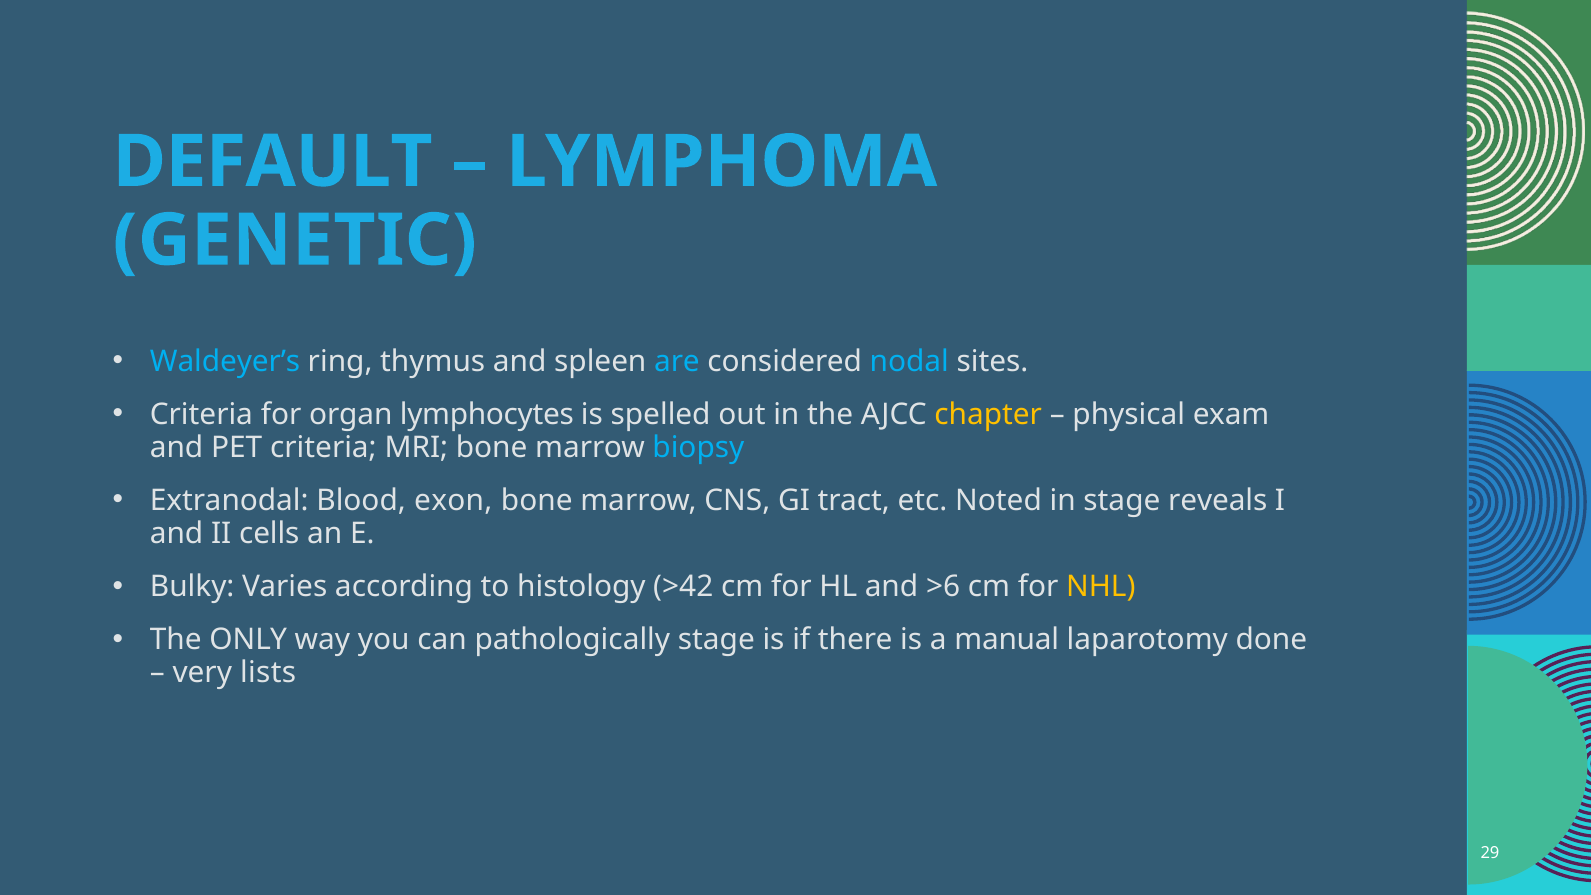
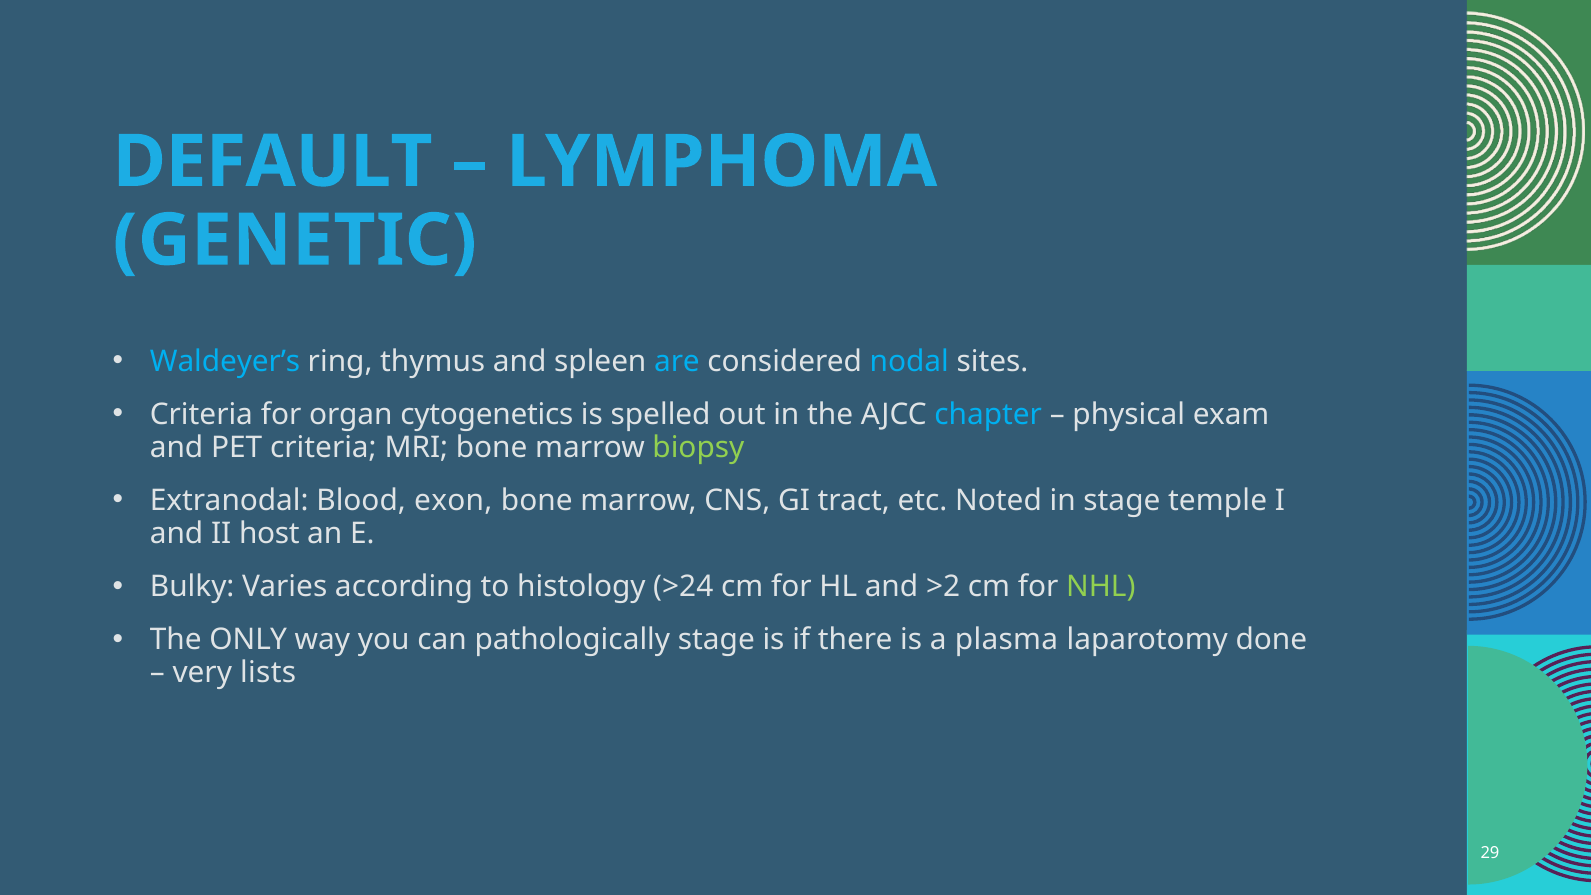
lymphocytes: lymphocytes -> cytogenetics (487, 414)
chapter colour: yellow -> light blue (988, 414)
biopsy colour: light blue -> light green (698, 448)
reveals: reveals -> temple (1218, 501)
cells: cells -> host (269, 534)
>42: >42 -> >24 (683, 587)
>6: >6 -> >2 (943, 587)
NHL colour: yellow -> light green (1101, 587)
manual: manual -> plasma (1006, 640)
